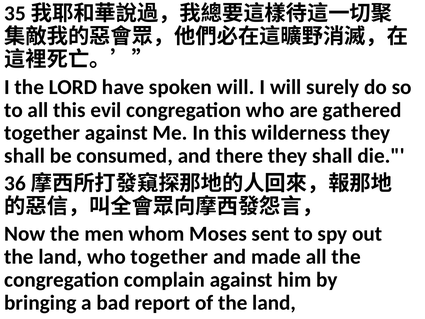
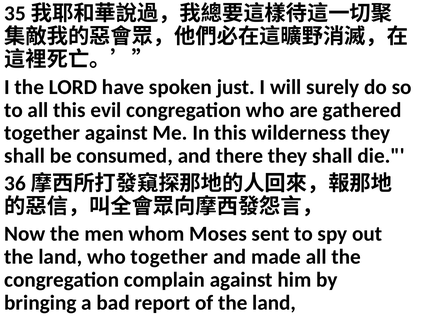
spoken will: will -> just (236, 87)
